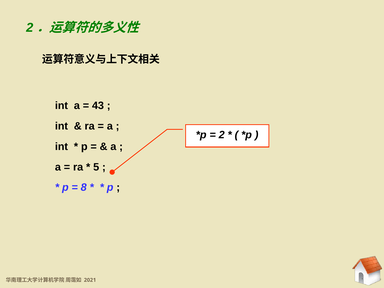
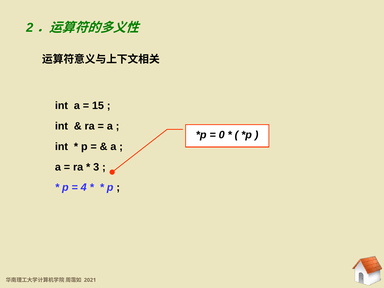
43: 43 -> 15 (98, 106)
2: 2 -> 0 (222, 135)
5: 5 -> 3 (96, 167)
8: 8 -> 4 (84, 187)
